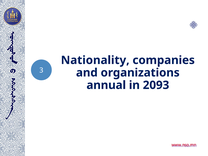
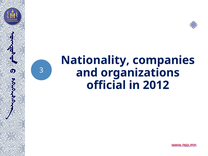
annual: annual -> official (106, 85)
2093: 2093 -> 2012 (156, 85)
